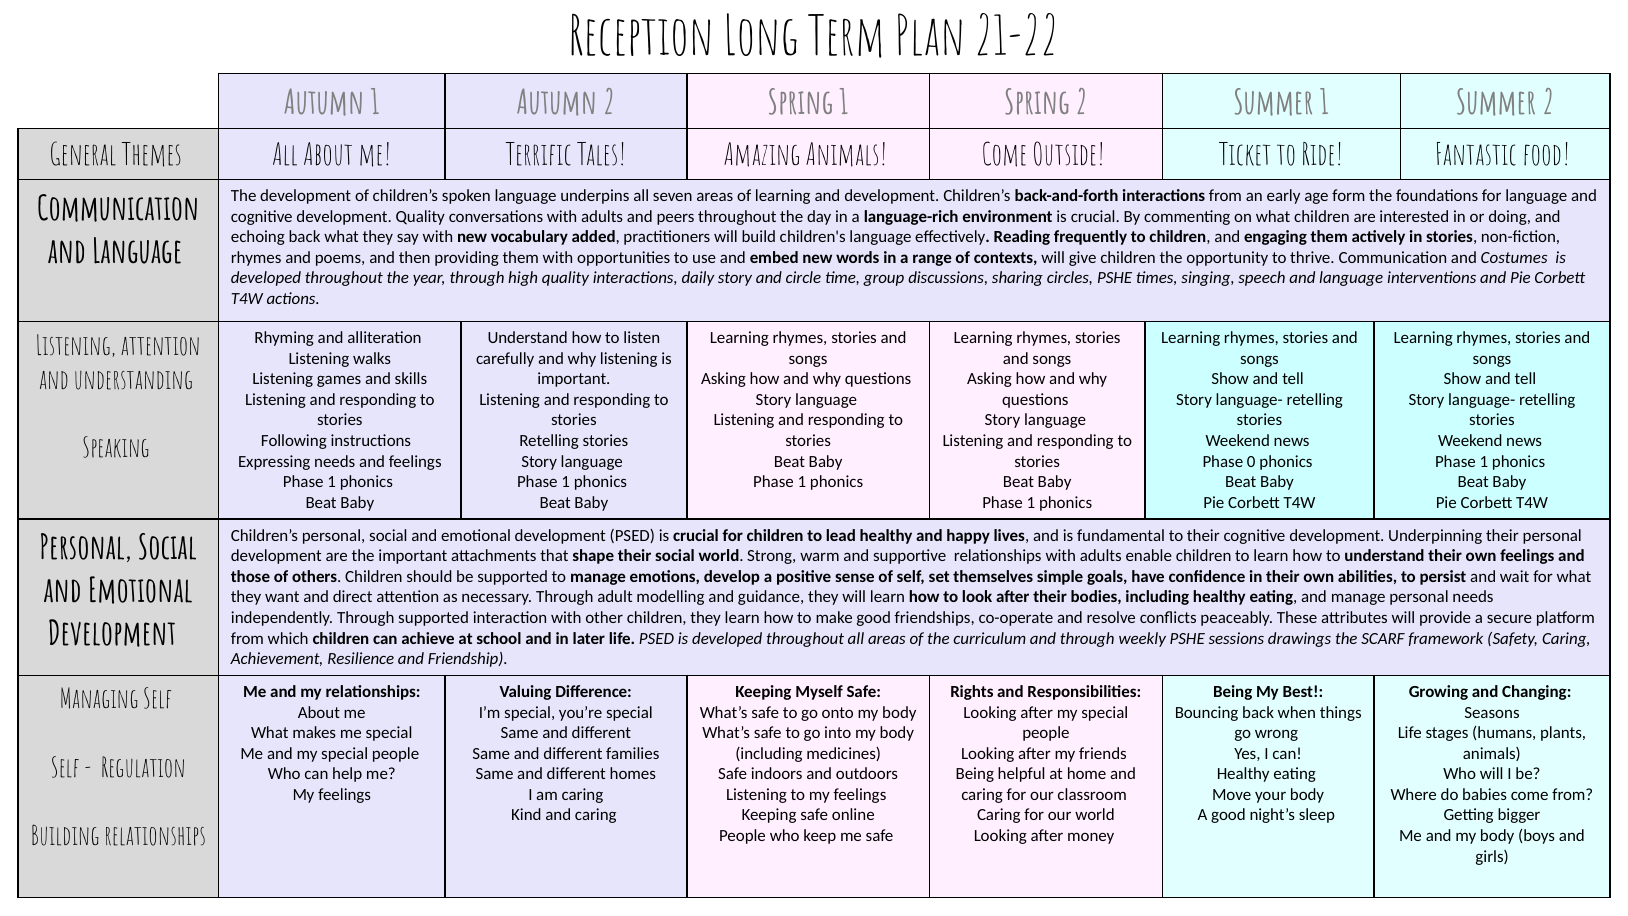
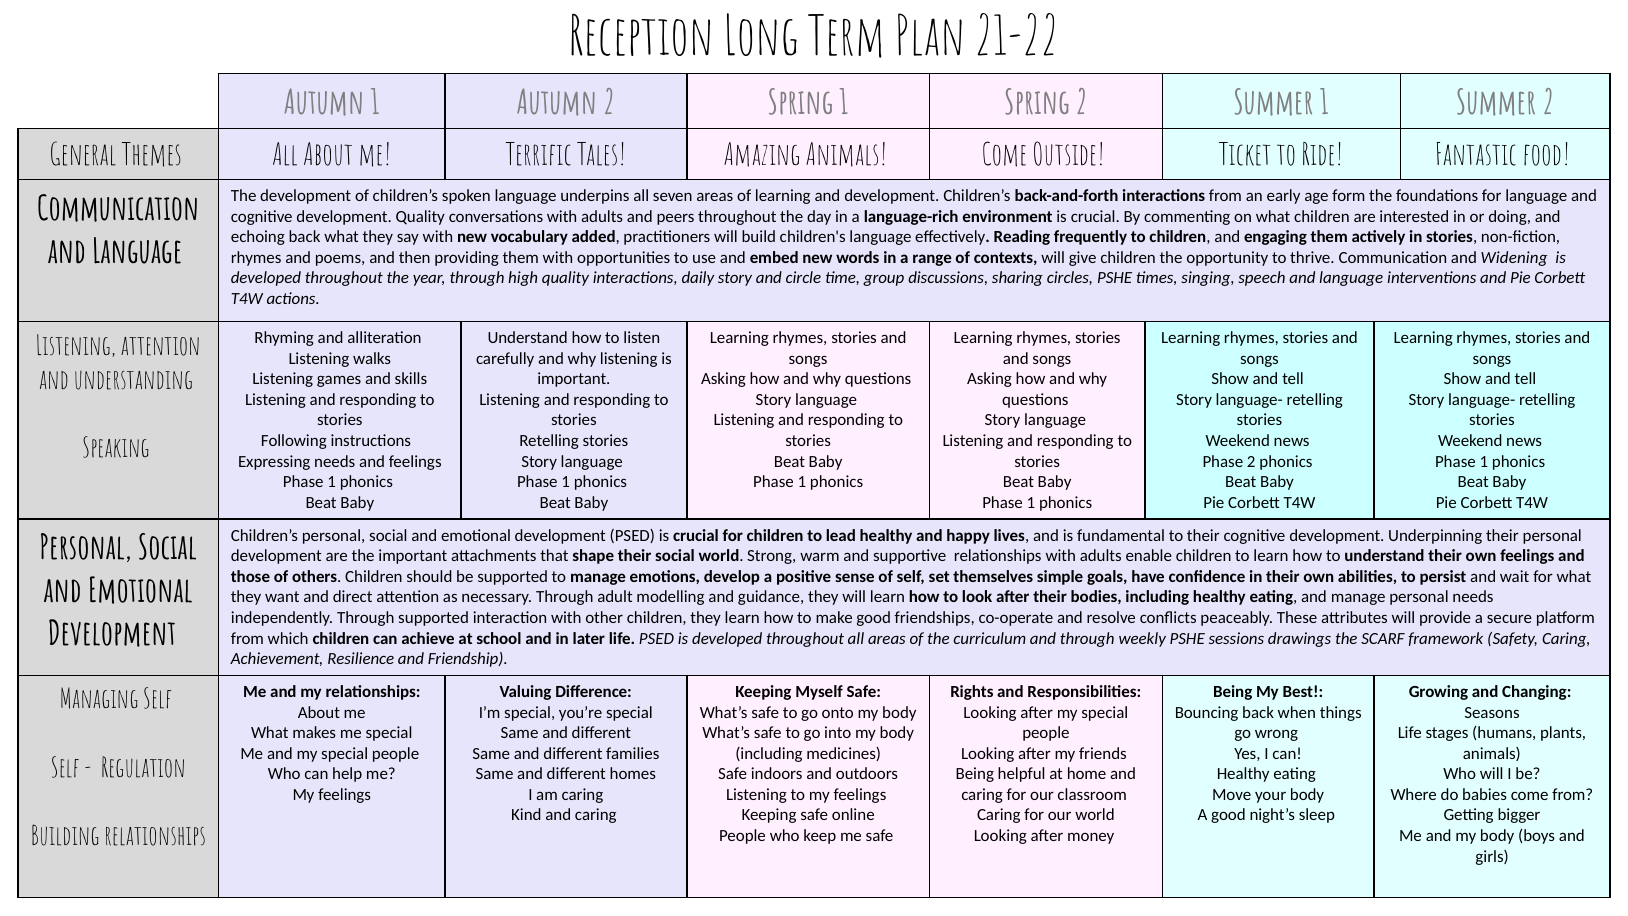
Costumes: Costumes -> Widening (1514, 258)
Phase 0: 0 -> 2 (1251, 461)
